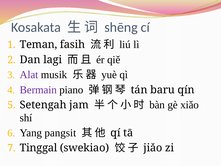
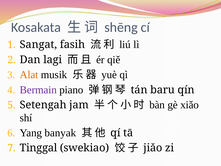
Teman: Teman -> Sangat (38, 45)
Alat colour: purple -> orange (29, 75)
pangsit: pangsit -> banyak (60, 133)
